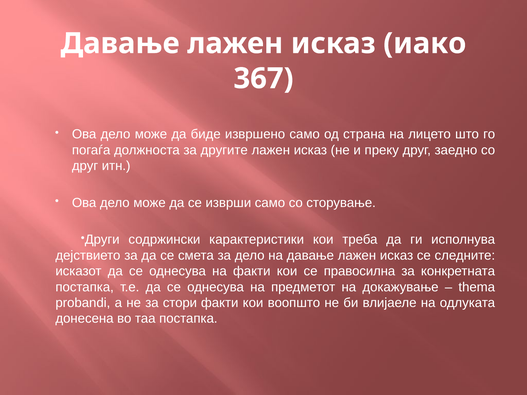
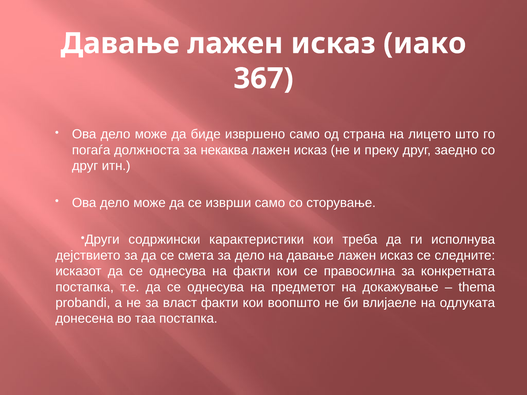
другите: другите -> некаква (224, 150)
стори: стори -> власт (180, 303)
